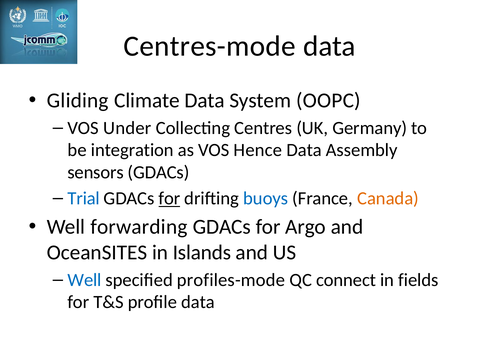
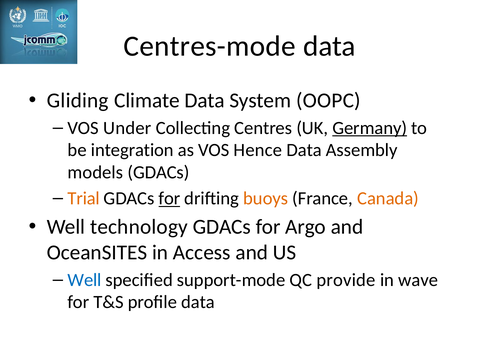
Germany underline: none -> present (370, 128)
sensors: sensors -> models (95, 173)
Trial colour: blue -> orange (84, 199)
buoys colour: blue -> orange (266, 199)
forwarding: forwarding -> technology (139, 227)
Islands: Islands -> Access (202, 253)
profiles-mode: profiles-mode -> support-mode (231, 280)
connect: connect -> provide (346, 280)
fields: fields -> wave (418, 280)
